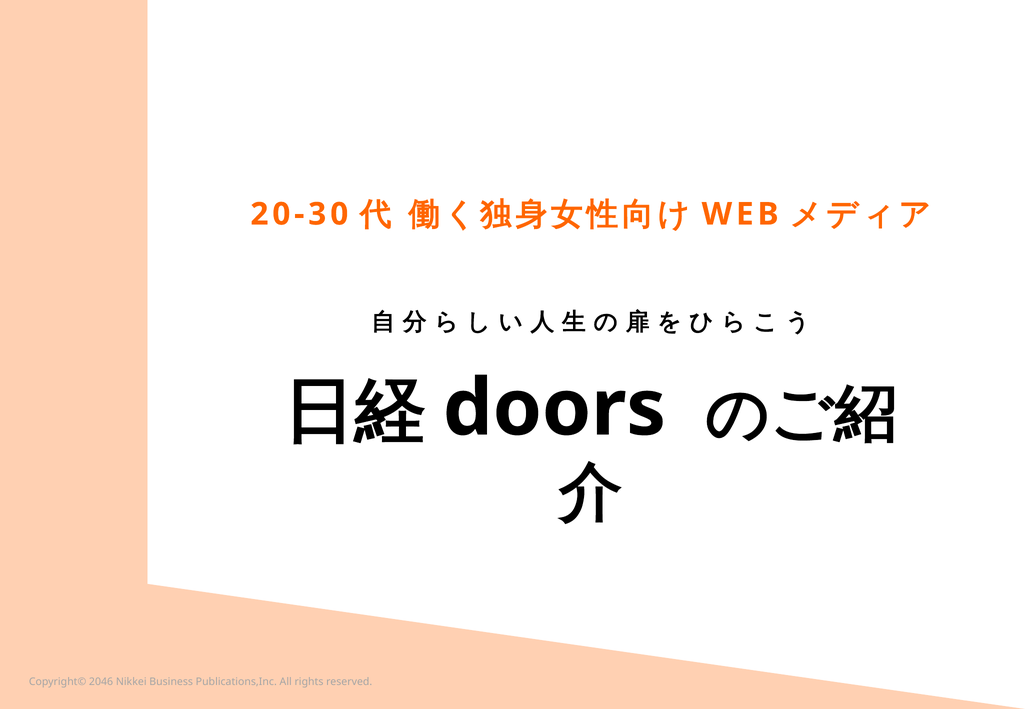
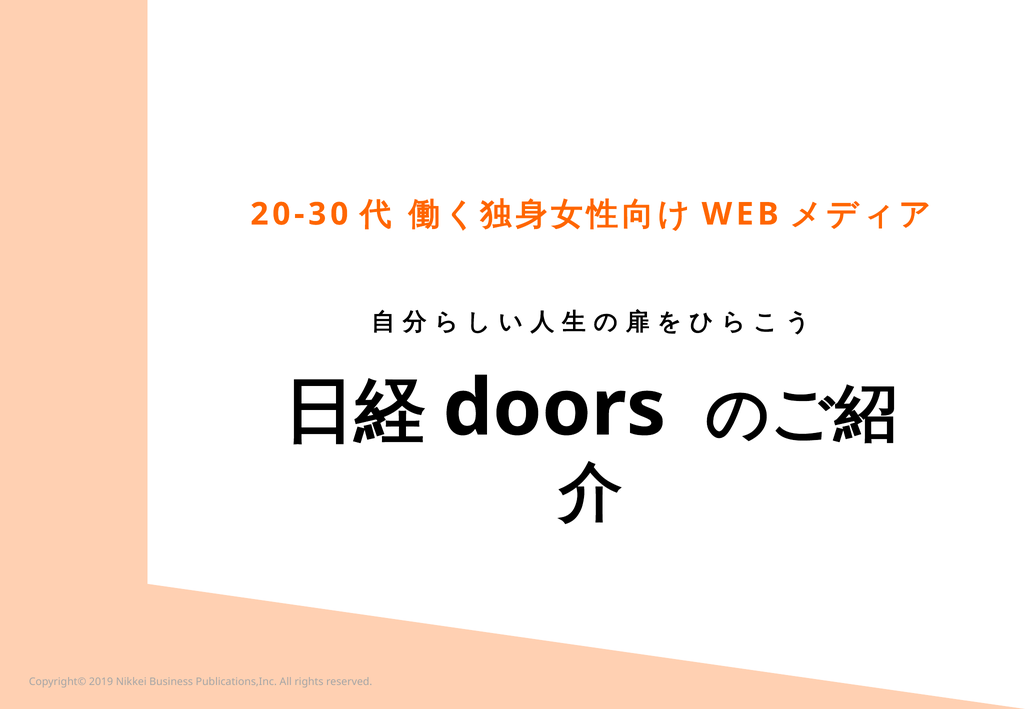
2046: 2046 -> 2019 (101, 682)
